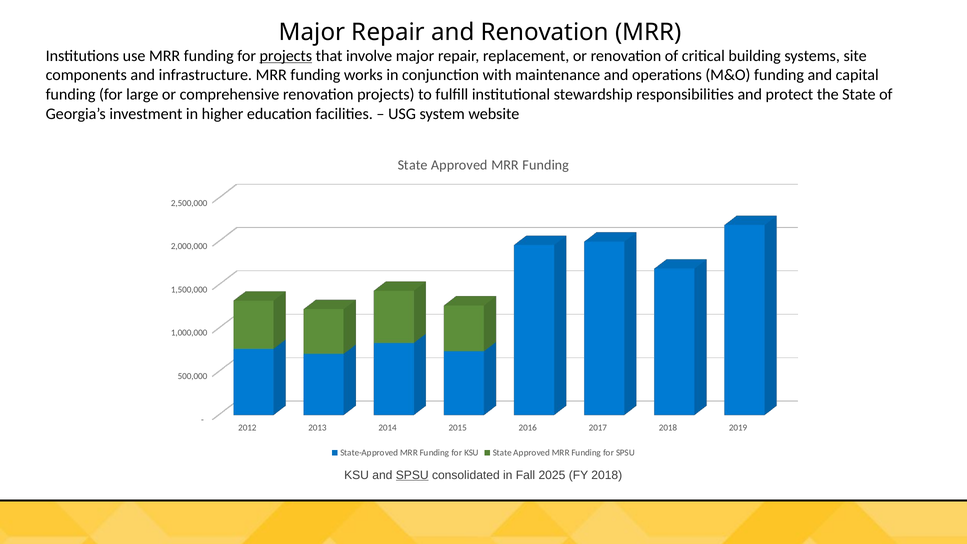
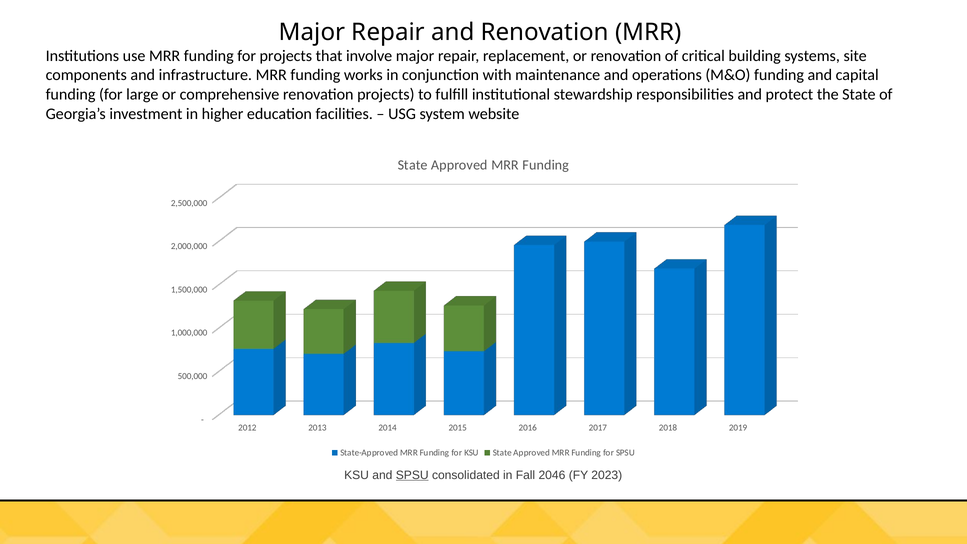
projects underline: present -> none (286, 56)
2025: 2025 -> 2046 (552, 475)
FY 2018: 2018 -> 2023 (607, 475)
